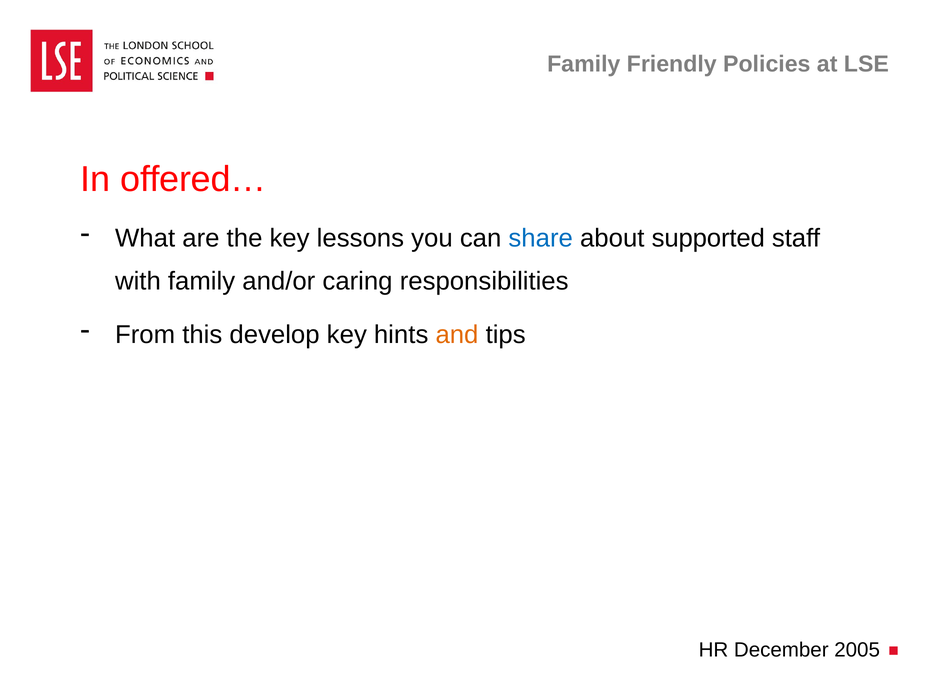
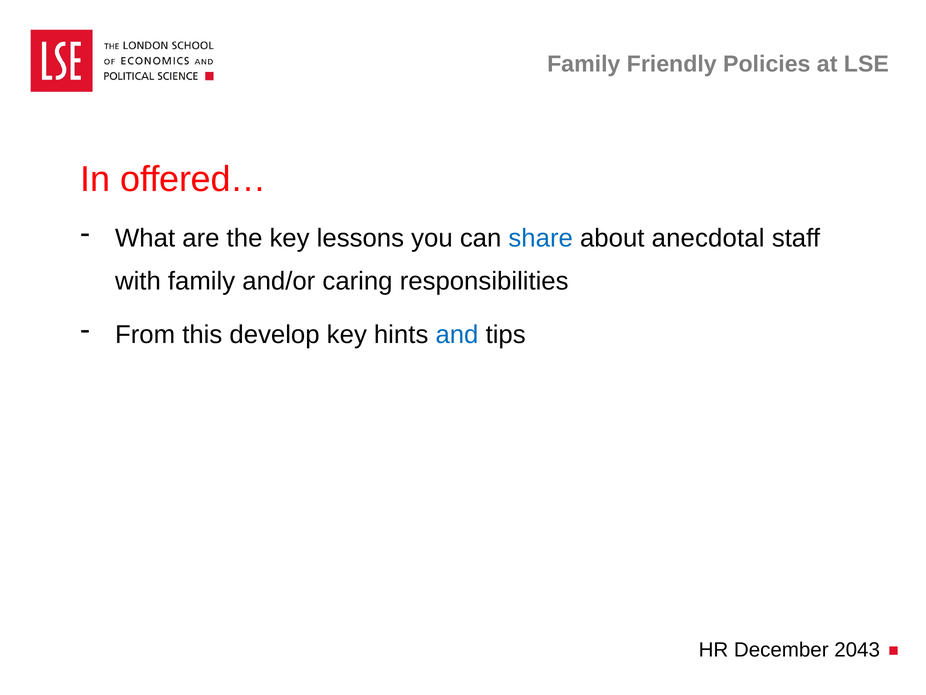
supported: supported -> anecdotal (708, 238)
and colour: orange -> blue (457, 334)
2005: 2005 -> 2043 (857, 649)
